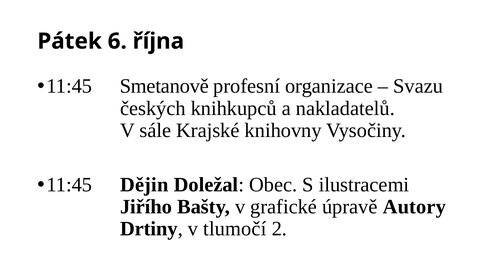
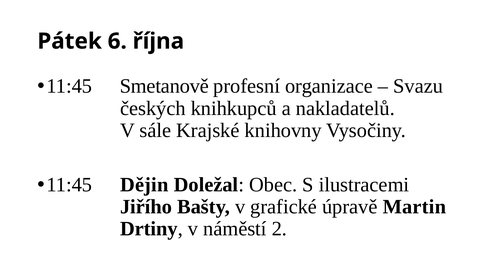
Autory: Autory -> Martin (414, 206)
tlumočí: tlumočí -> náměstí (235, 229)
